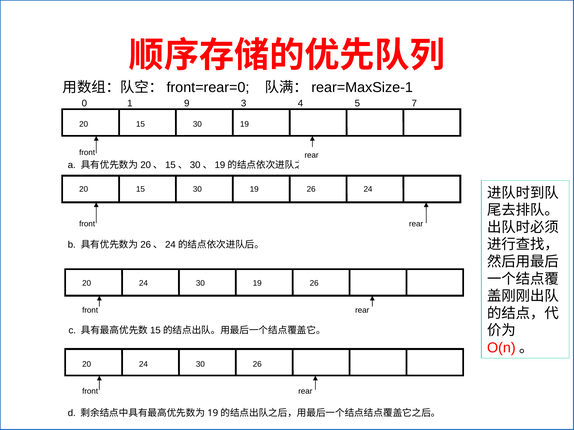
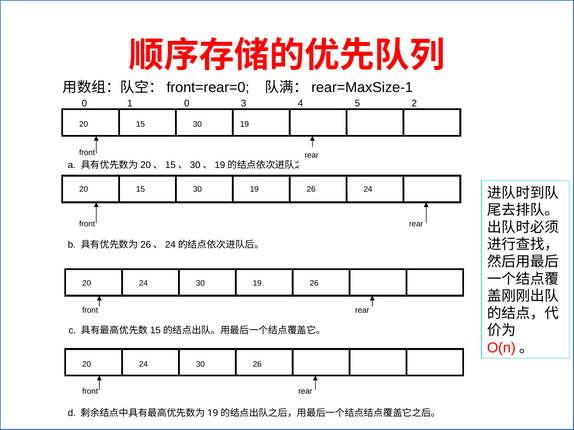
1 9: 9 -> 0 (187, 103)
7: 7 -> 2 (414, 103)
